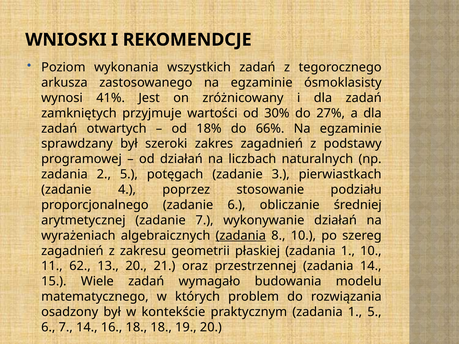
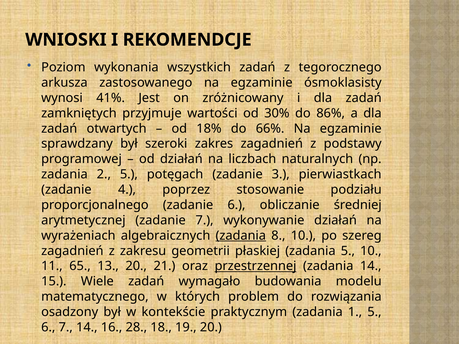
27%: 27% -> 86% (331, 113)
płaskiej zadania 1: 1 -> 5 (348, 251)
62: 62 -> 65 (80, 266)
przestrzennej underline: none -> present (256, 266)
16 18: 18 -> 28 (136, 328)
